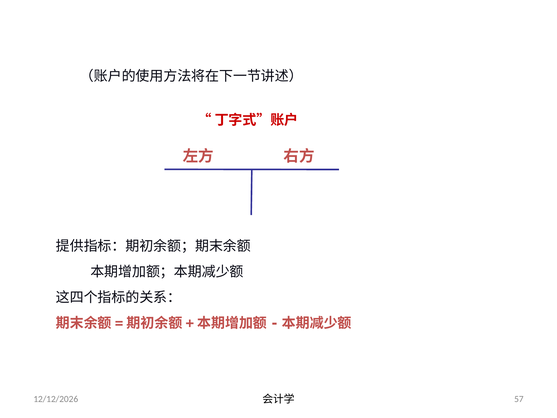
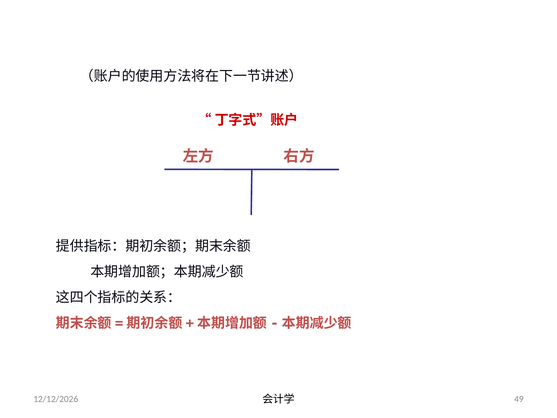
57: 57 -> 49 (519, 399)
